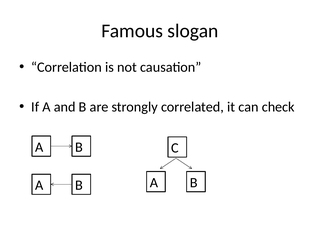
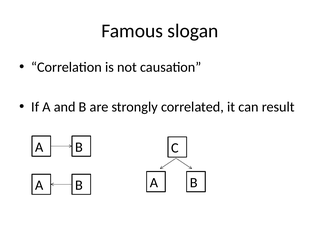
check: check -> result (278, 107)
